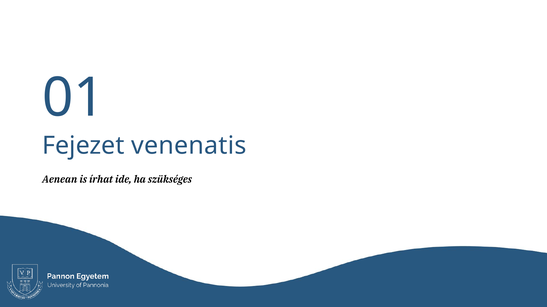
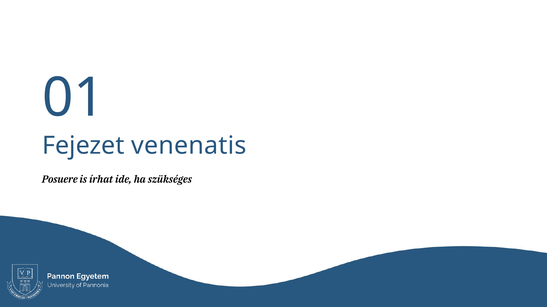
Aenean: Aenean -> Posuere (60, 180)
